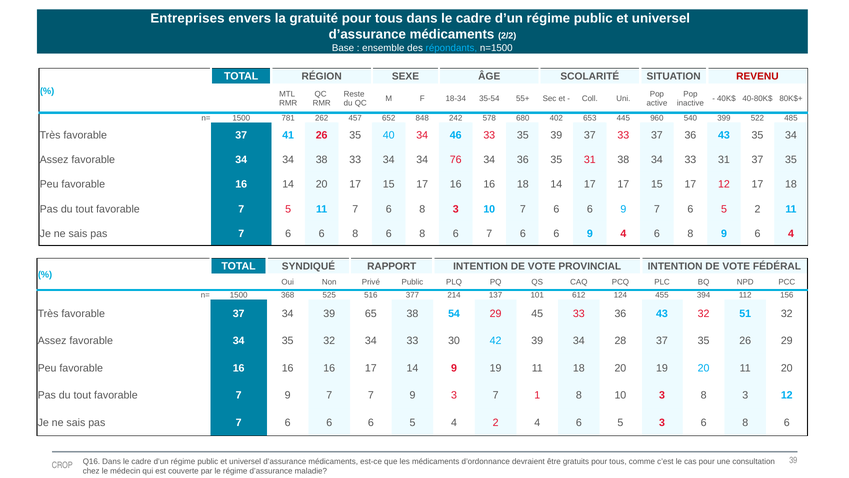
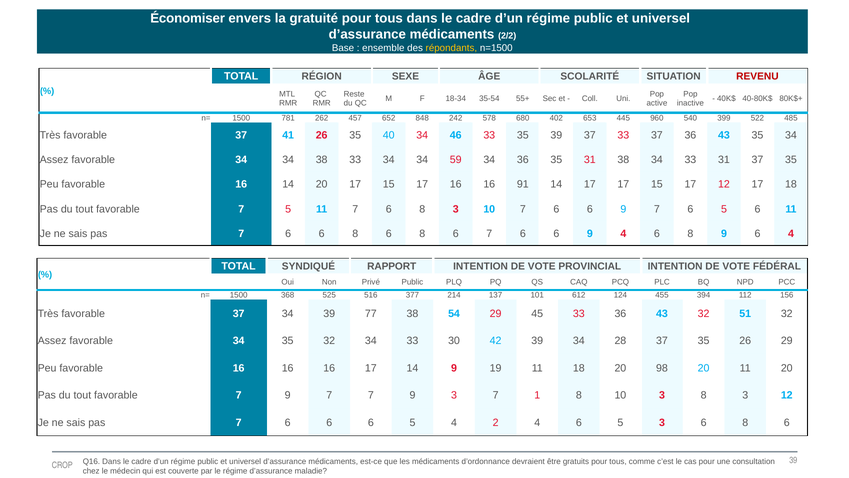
Entreprises: Entreprises -> Économiser (188, 19)
répondants colour: light blue -> yellow (451, 48)
76: 76 -> 59 (456, 160)
16 18: 18 -> 91 (523, 184)
5 2: 2 -> 6 (757, 209)
65: 65 -> 77 (371, 313)
20 19: 19 -> 98 (662, 368)
